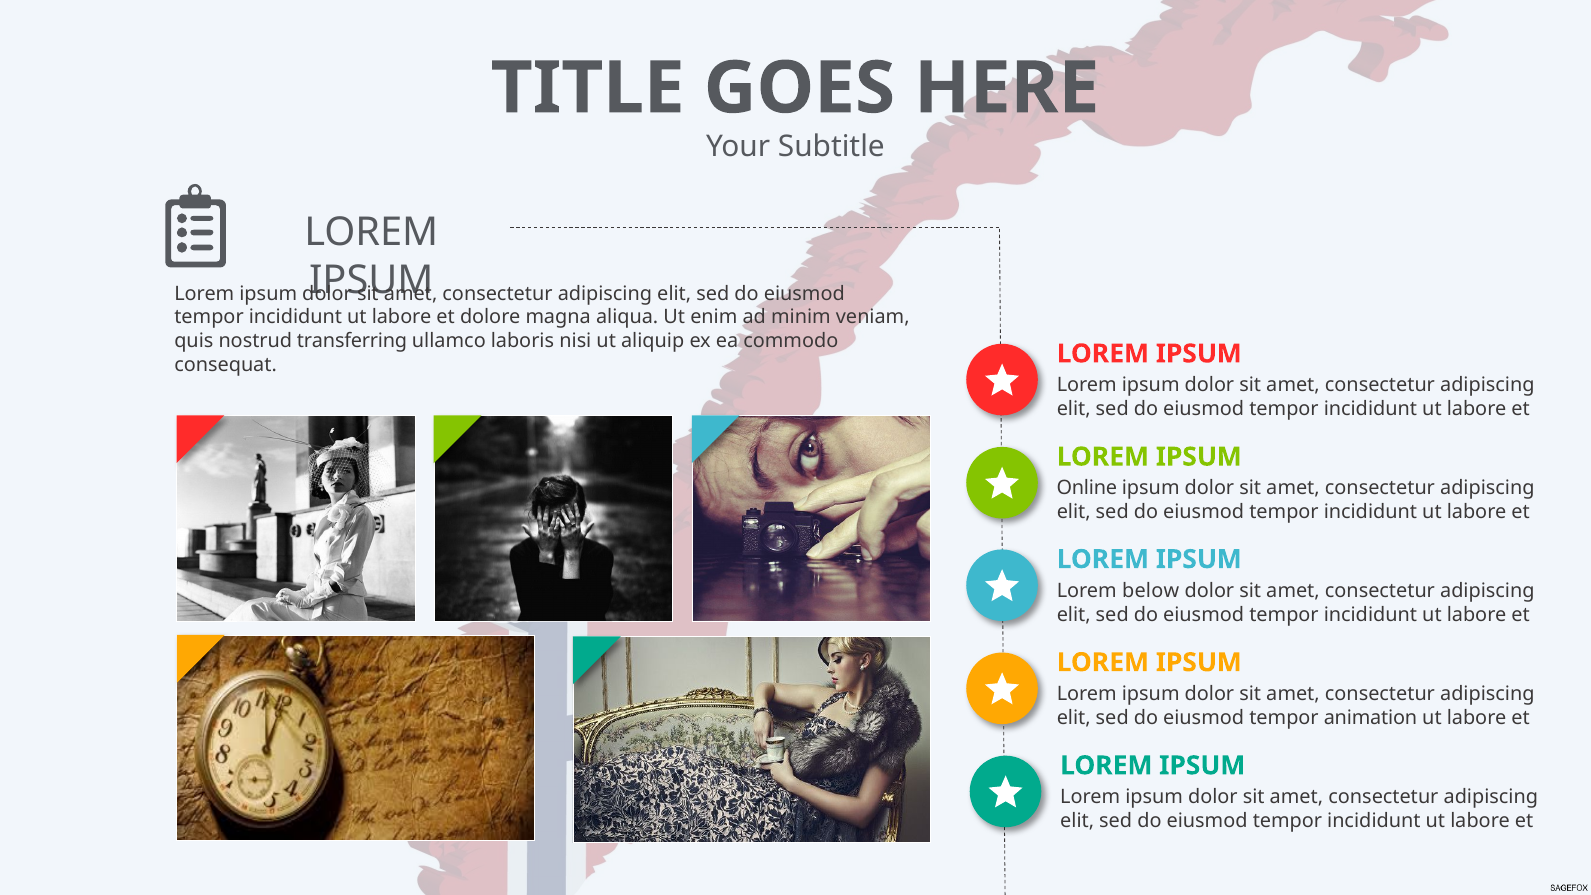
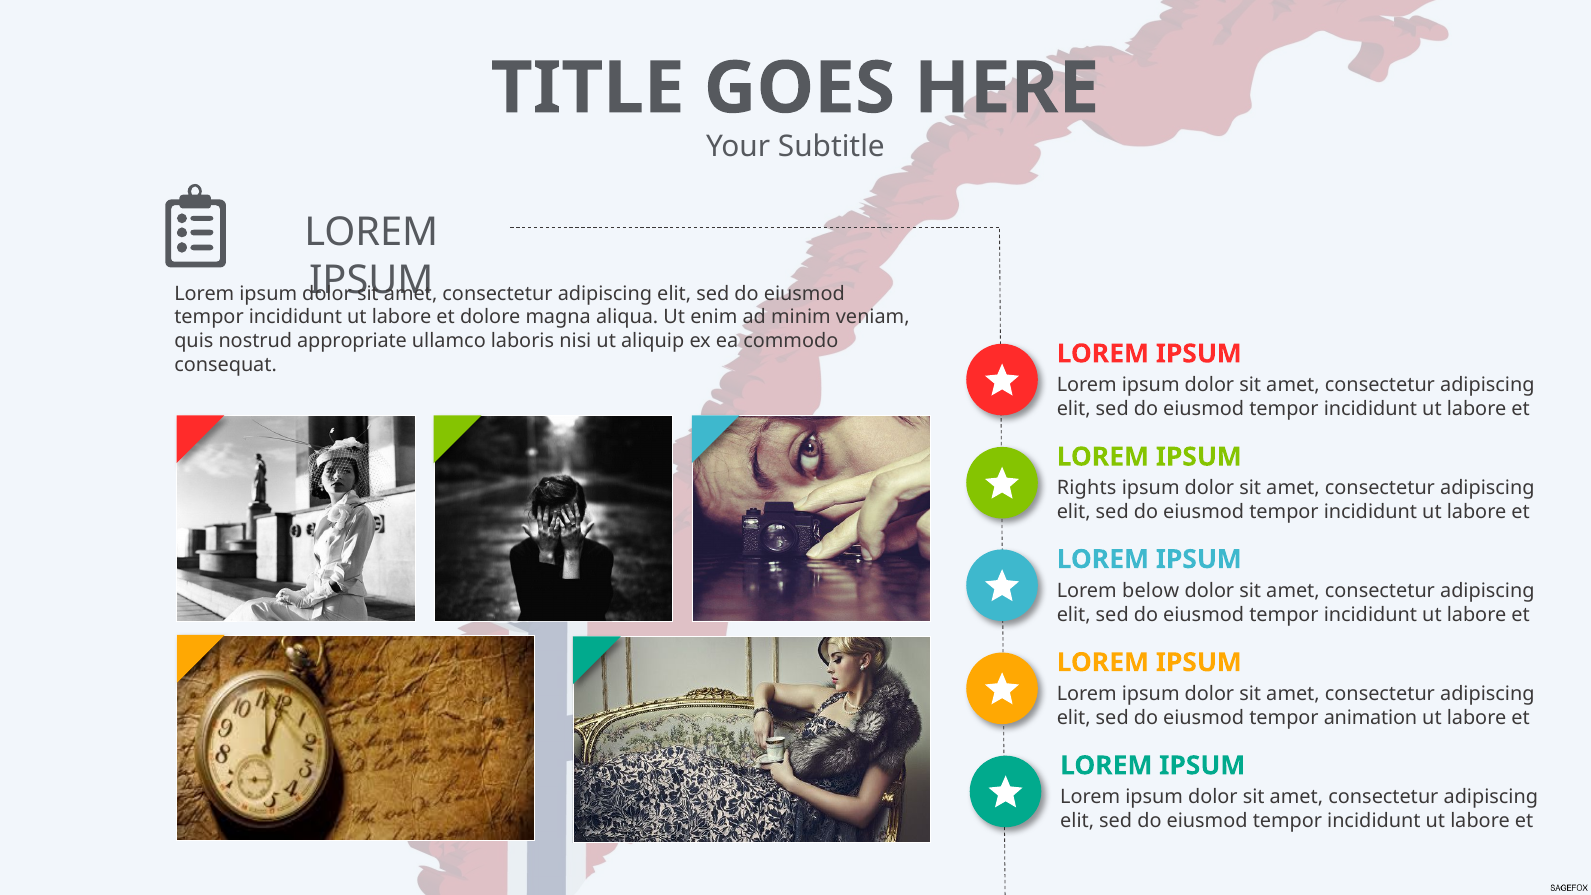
transferring: transferring -> appropriate (352, 341)
Online: Online -> Rights (1087, 488)
